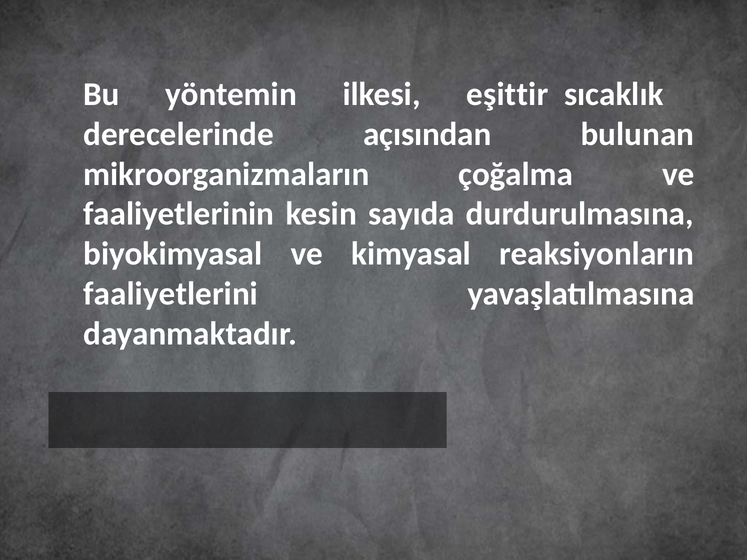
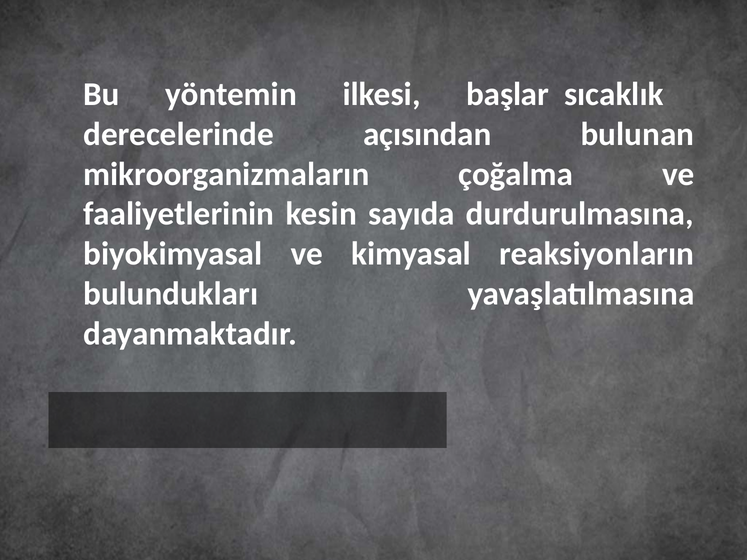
eşittir: eşittir -> başlar (508, 94)
faaliyetlerini: faaliyetlerini -> bulundukları (171, 294)
